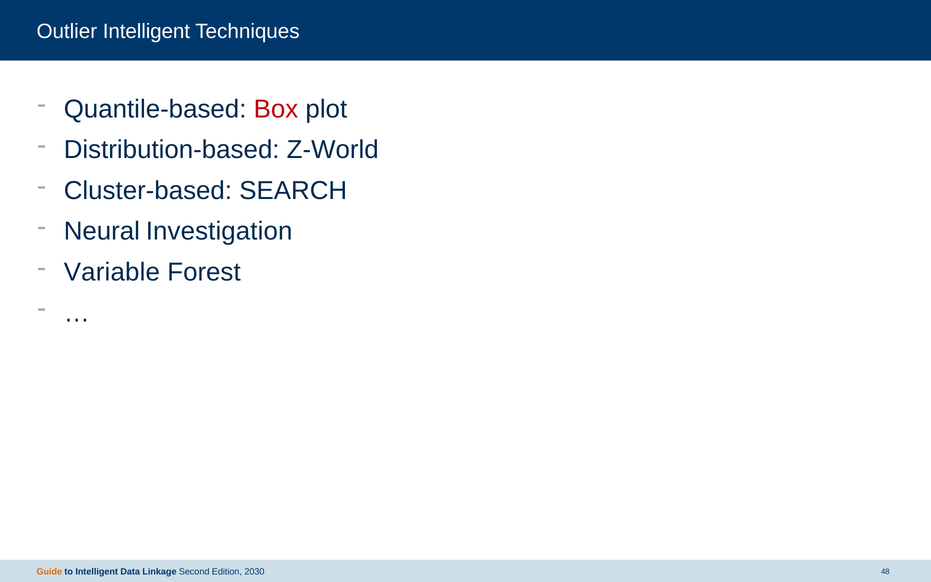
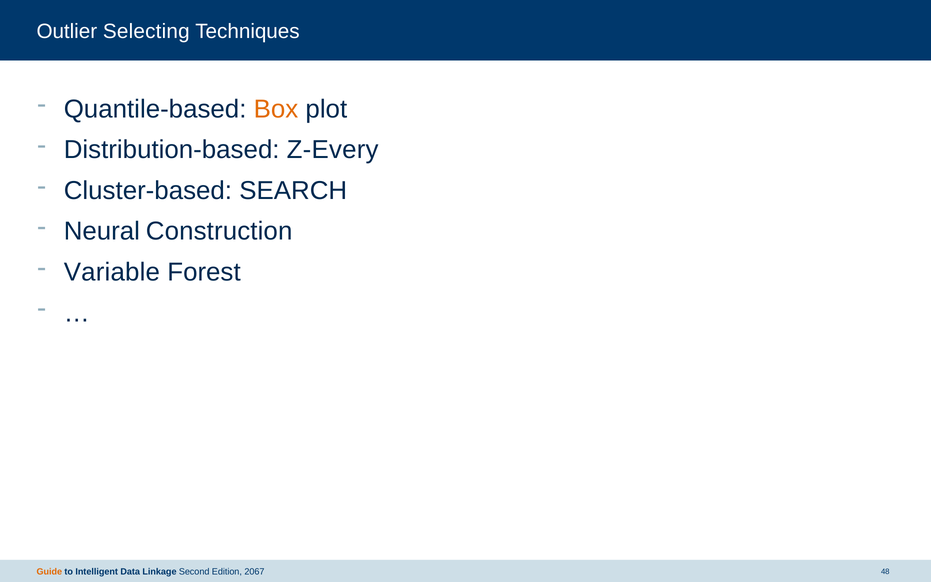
Outlier Intelligent: Intelligent -> Selecting (146, 32)
Box colour: red -> orange (276, 109)
Z-World: Z-World -> Z-Every (333, 150)
Investigation: Investigation -> Construction (219, 231)
2030: 2030 -> 2067 (254, 572)
